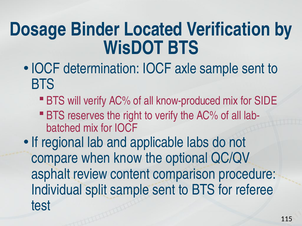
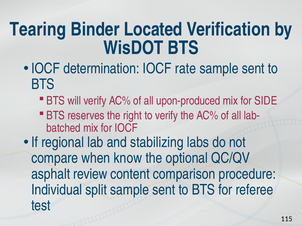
Dosage: Dosage -> Tearing (38, 30)
axle: axle -> rate (185, 69)
know-produced: know-produced -> upon-produced (188, 101)
applicable: applicable -> stabilizing (157, 143)
